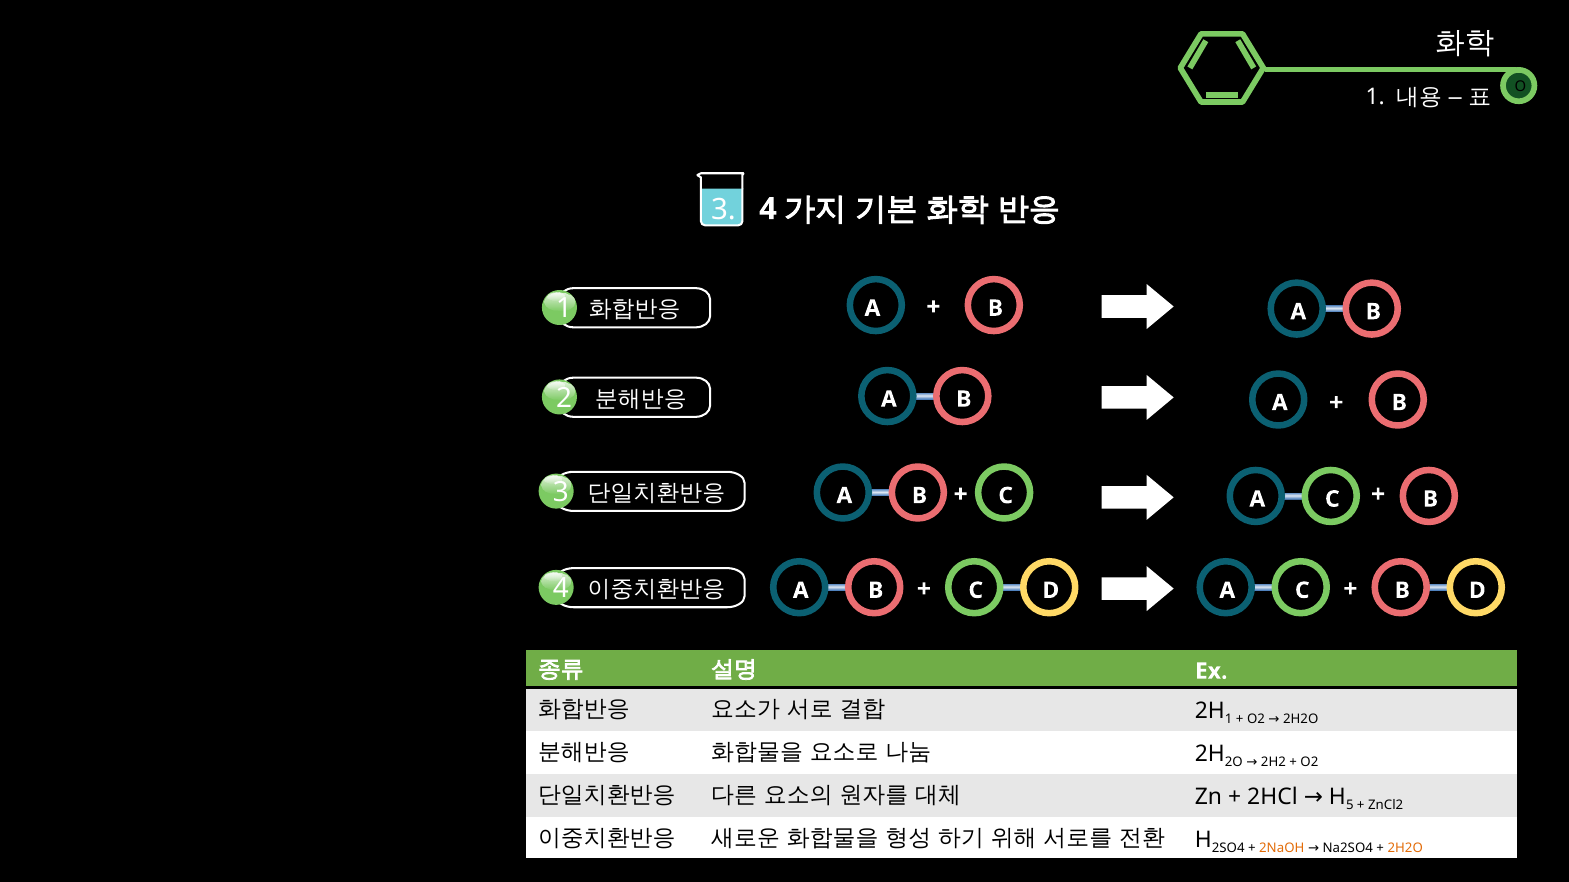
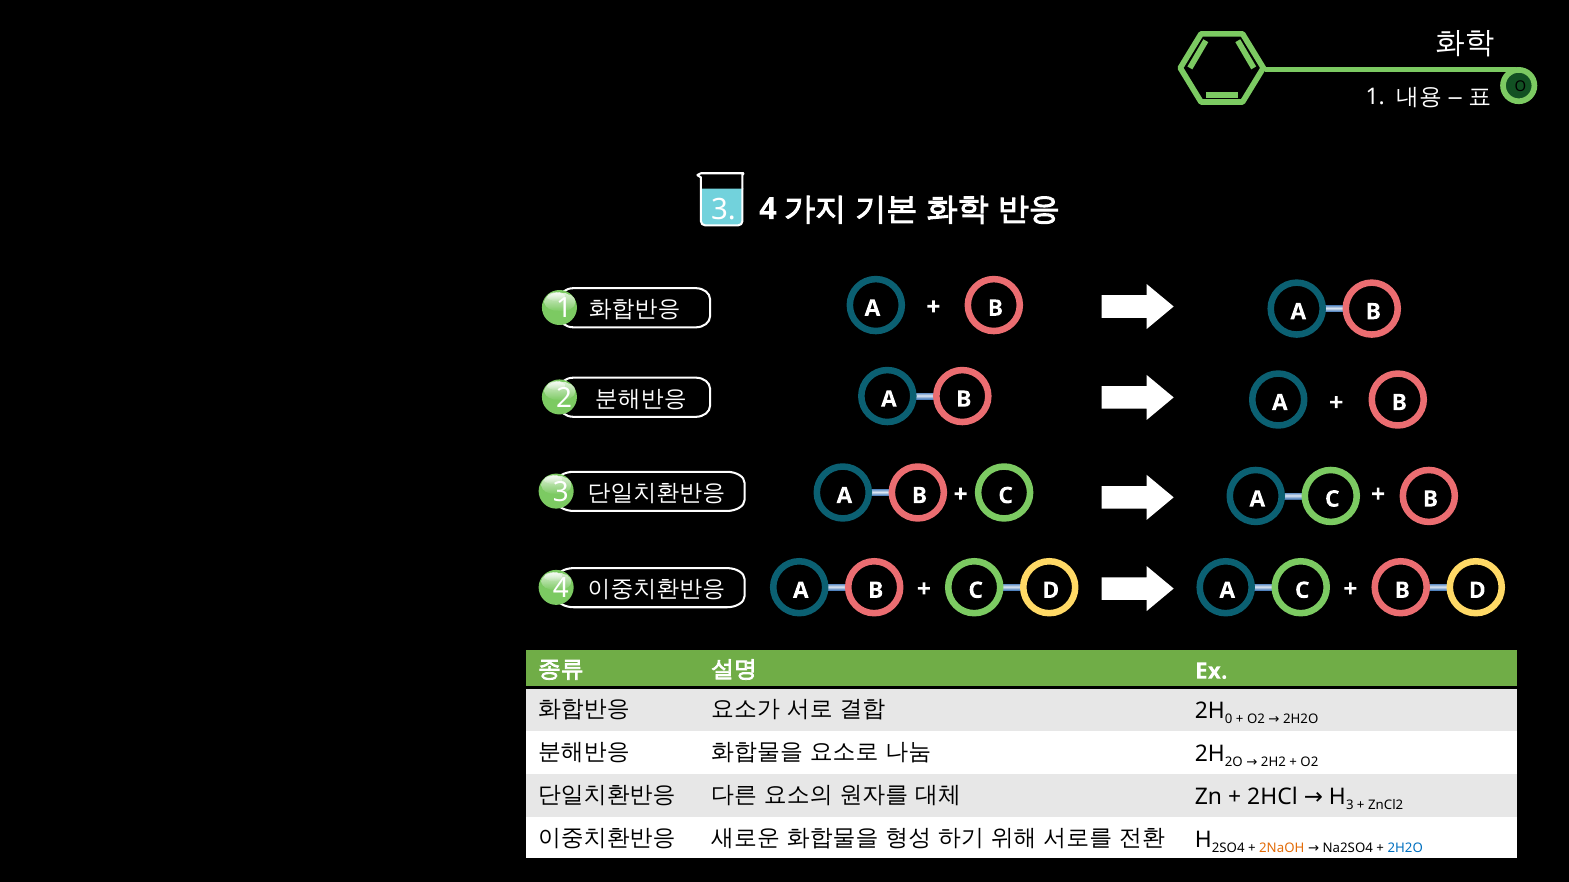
1: 1 -> 0 (1229, 720)
5: 5 -> 3 (1350, 806)
2H2O colour: orange -> blue (1405, 849)
